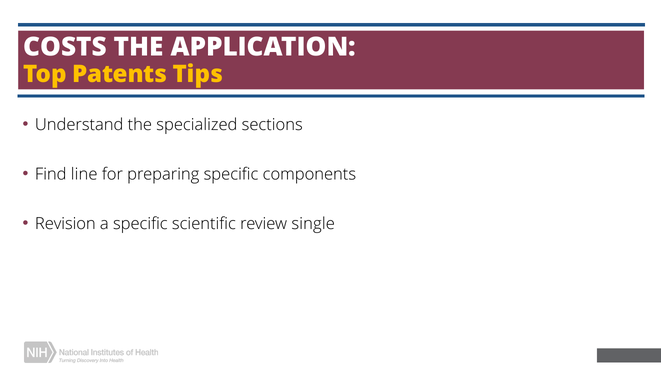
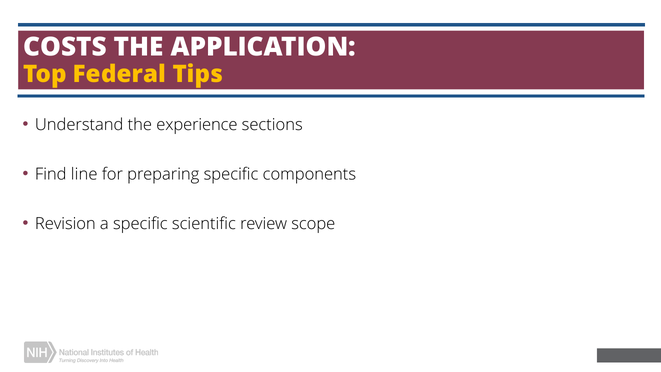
Patents: Patents -> Federal (120, 74)
specialized: specialized -> experience (197, 125)
single: single -> scope (313, 224)
